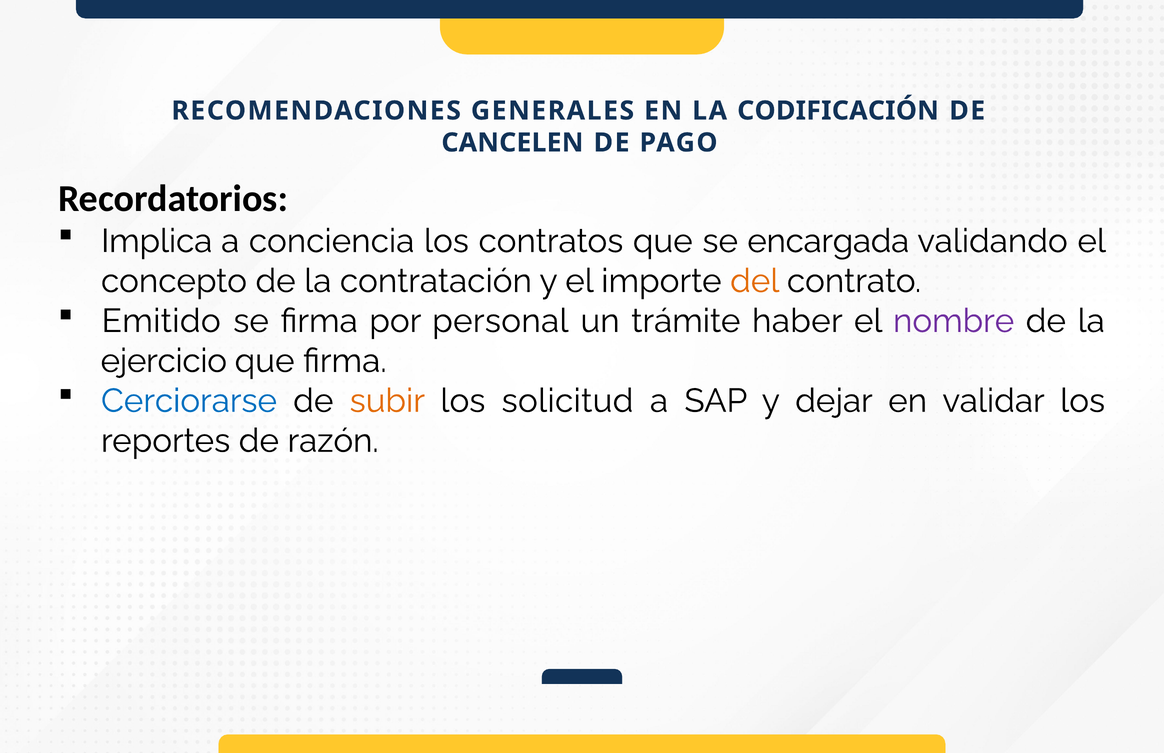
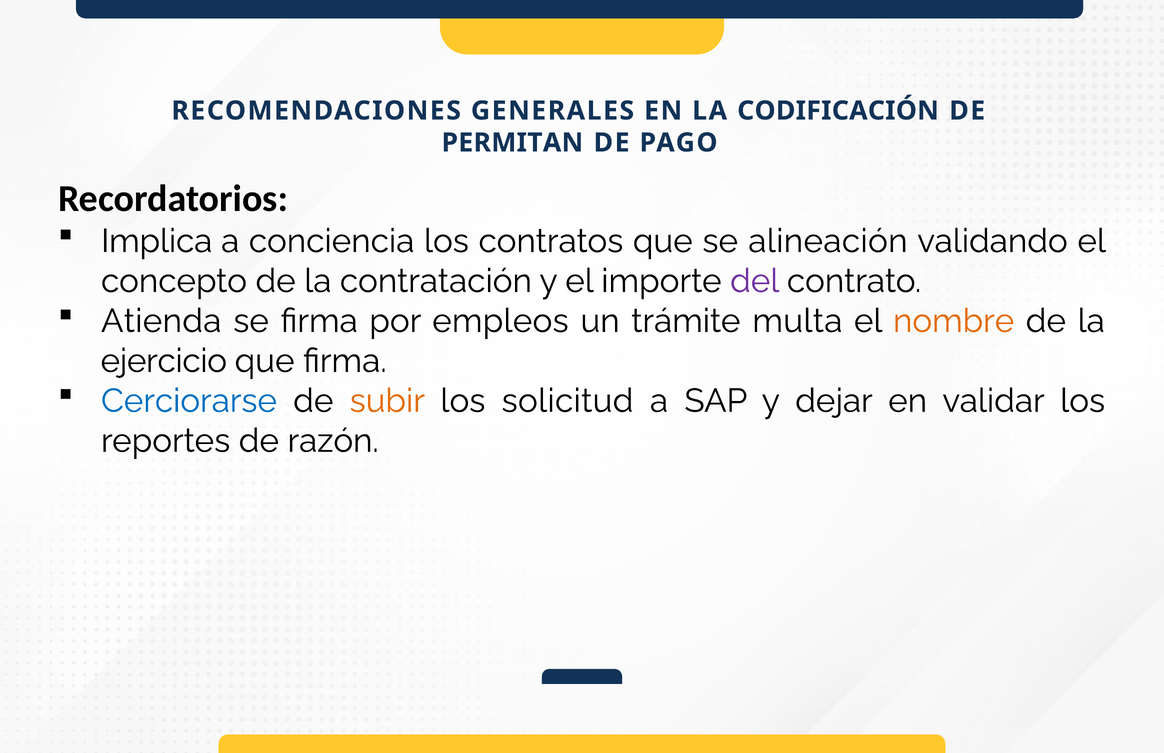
CANCELEN: CANCELEN -> PERMITAN (512, 143)
encargada: encargada -> alineación (828, 241)
del colour: orange -> purple (755, 281)
Emitido: Emitido -> Atienda (161, 321)
personal: personal -> empleos (500, 321)
haber: haber -> multa (797, 321)
nombre colour: purple -> orange (954, 321)
